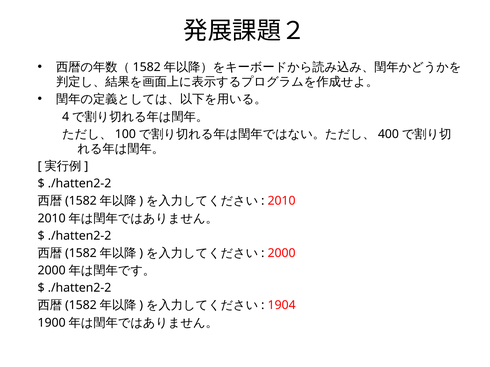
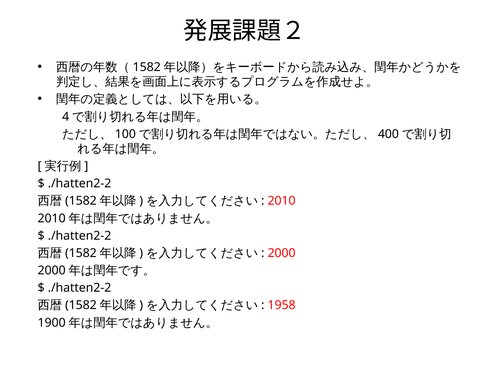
1904: 1904 -> 1958 (282, 306)
